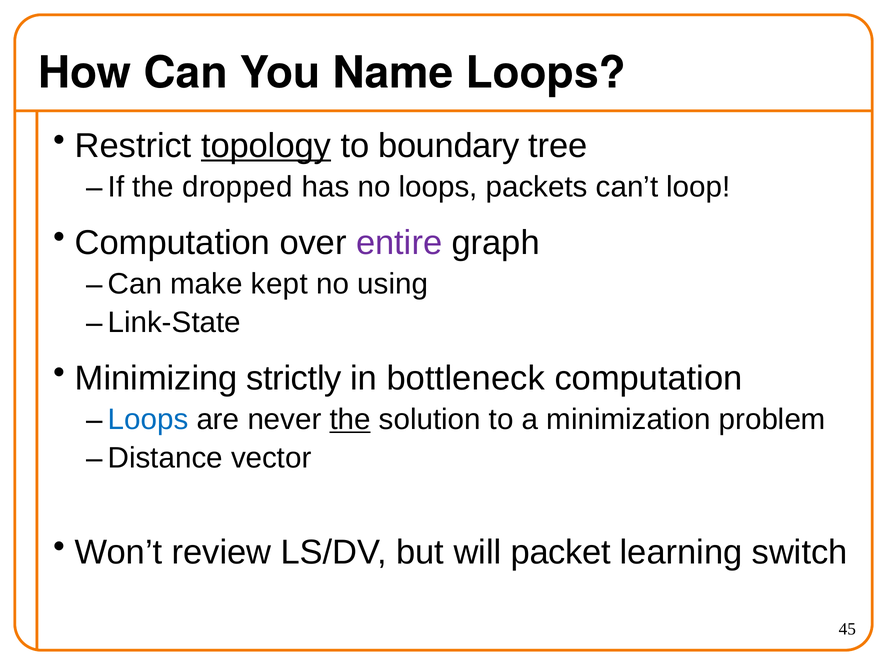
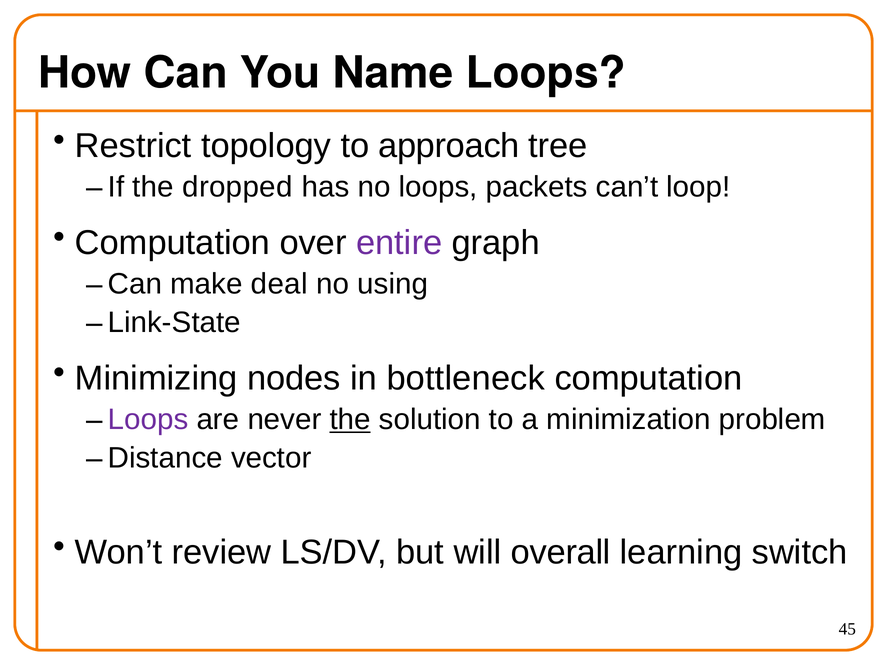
topology underline: present -> none (266, 146)
boundary: boundary -> approach (449, 146)
kept: kept -> deal (279, 284)
strictly: strictly -> nodes (294, 379)
Loops colour: blue -> purple (148, 420)
packet: packet -> overall (561, 553)
